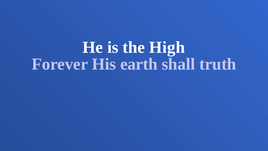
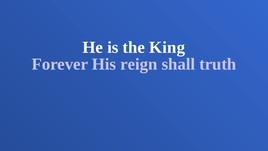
High: High -> King (167, 47)
earth: earth -> reign (139, 64)
